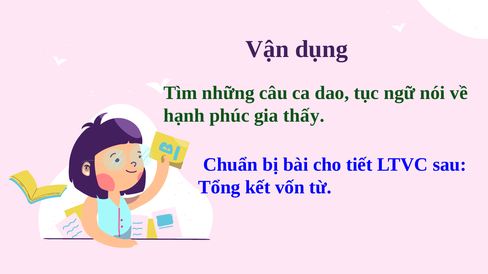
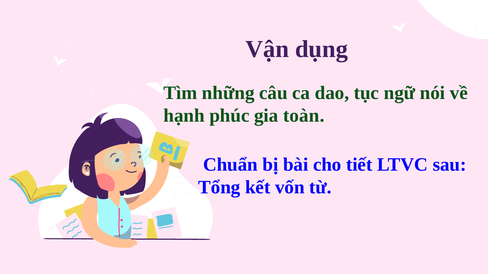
thấy: thấy -> toàn (304, 116)
